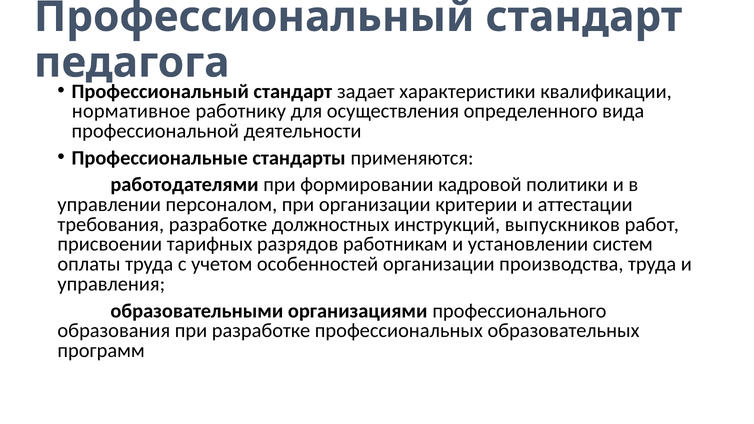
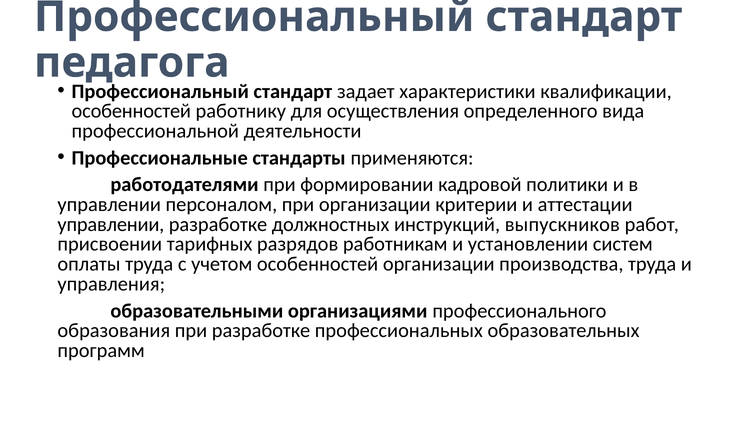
нормативное: нормативное -> особенностей (131, 111)
требования: требования -> управлении (111, 224)
